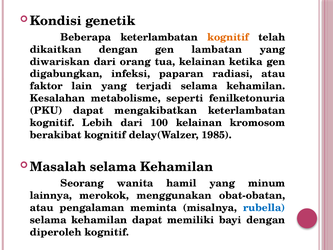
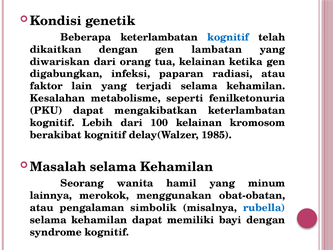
kognitif colour: orange -> blue (228, 37)
meminta: meminta -> simbolik (154, 208)
diperoleh: diperoleh -> syndrome (56, 232)
